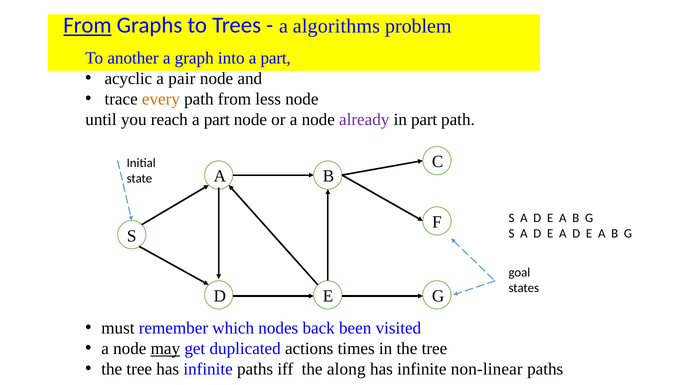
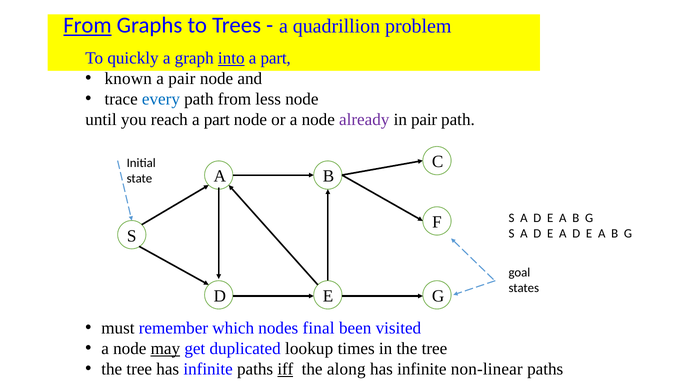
algorithms: algorithms -> quadrillion (336, 26)
another: another -> quickly (133, 58)
into underline: none -> present (231, 58)
acyclic: acyclic -> known (128, 78)
every colour: orange -> blue (161, 99)
in part: part -> pair (424, 120)
back: back -> final (319, 328)
actions: actions -> lookup (309, 348)
iff underline: none -> present (285, 369)
